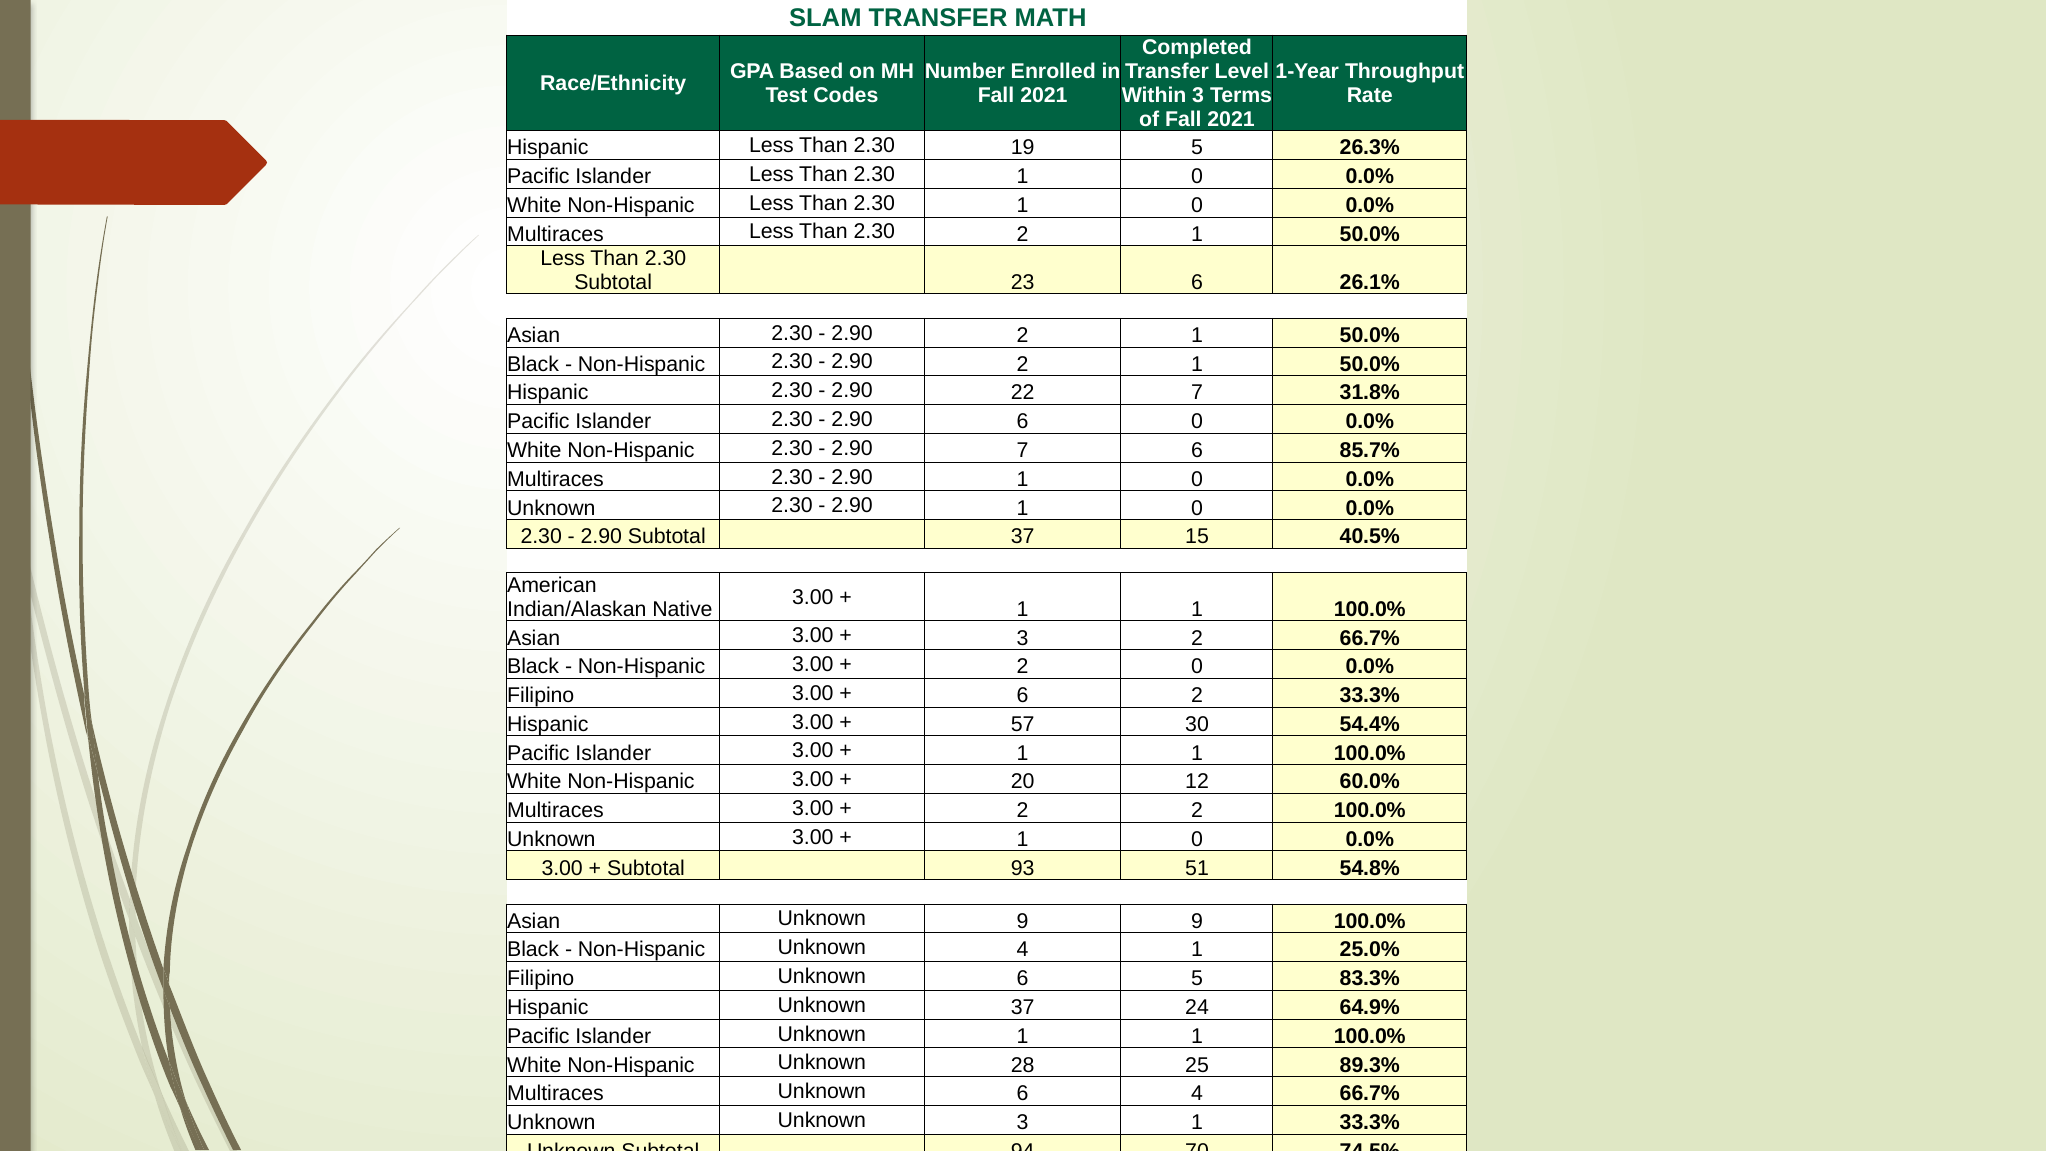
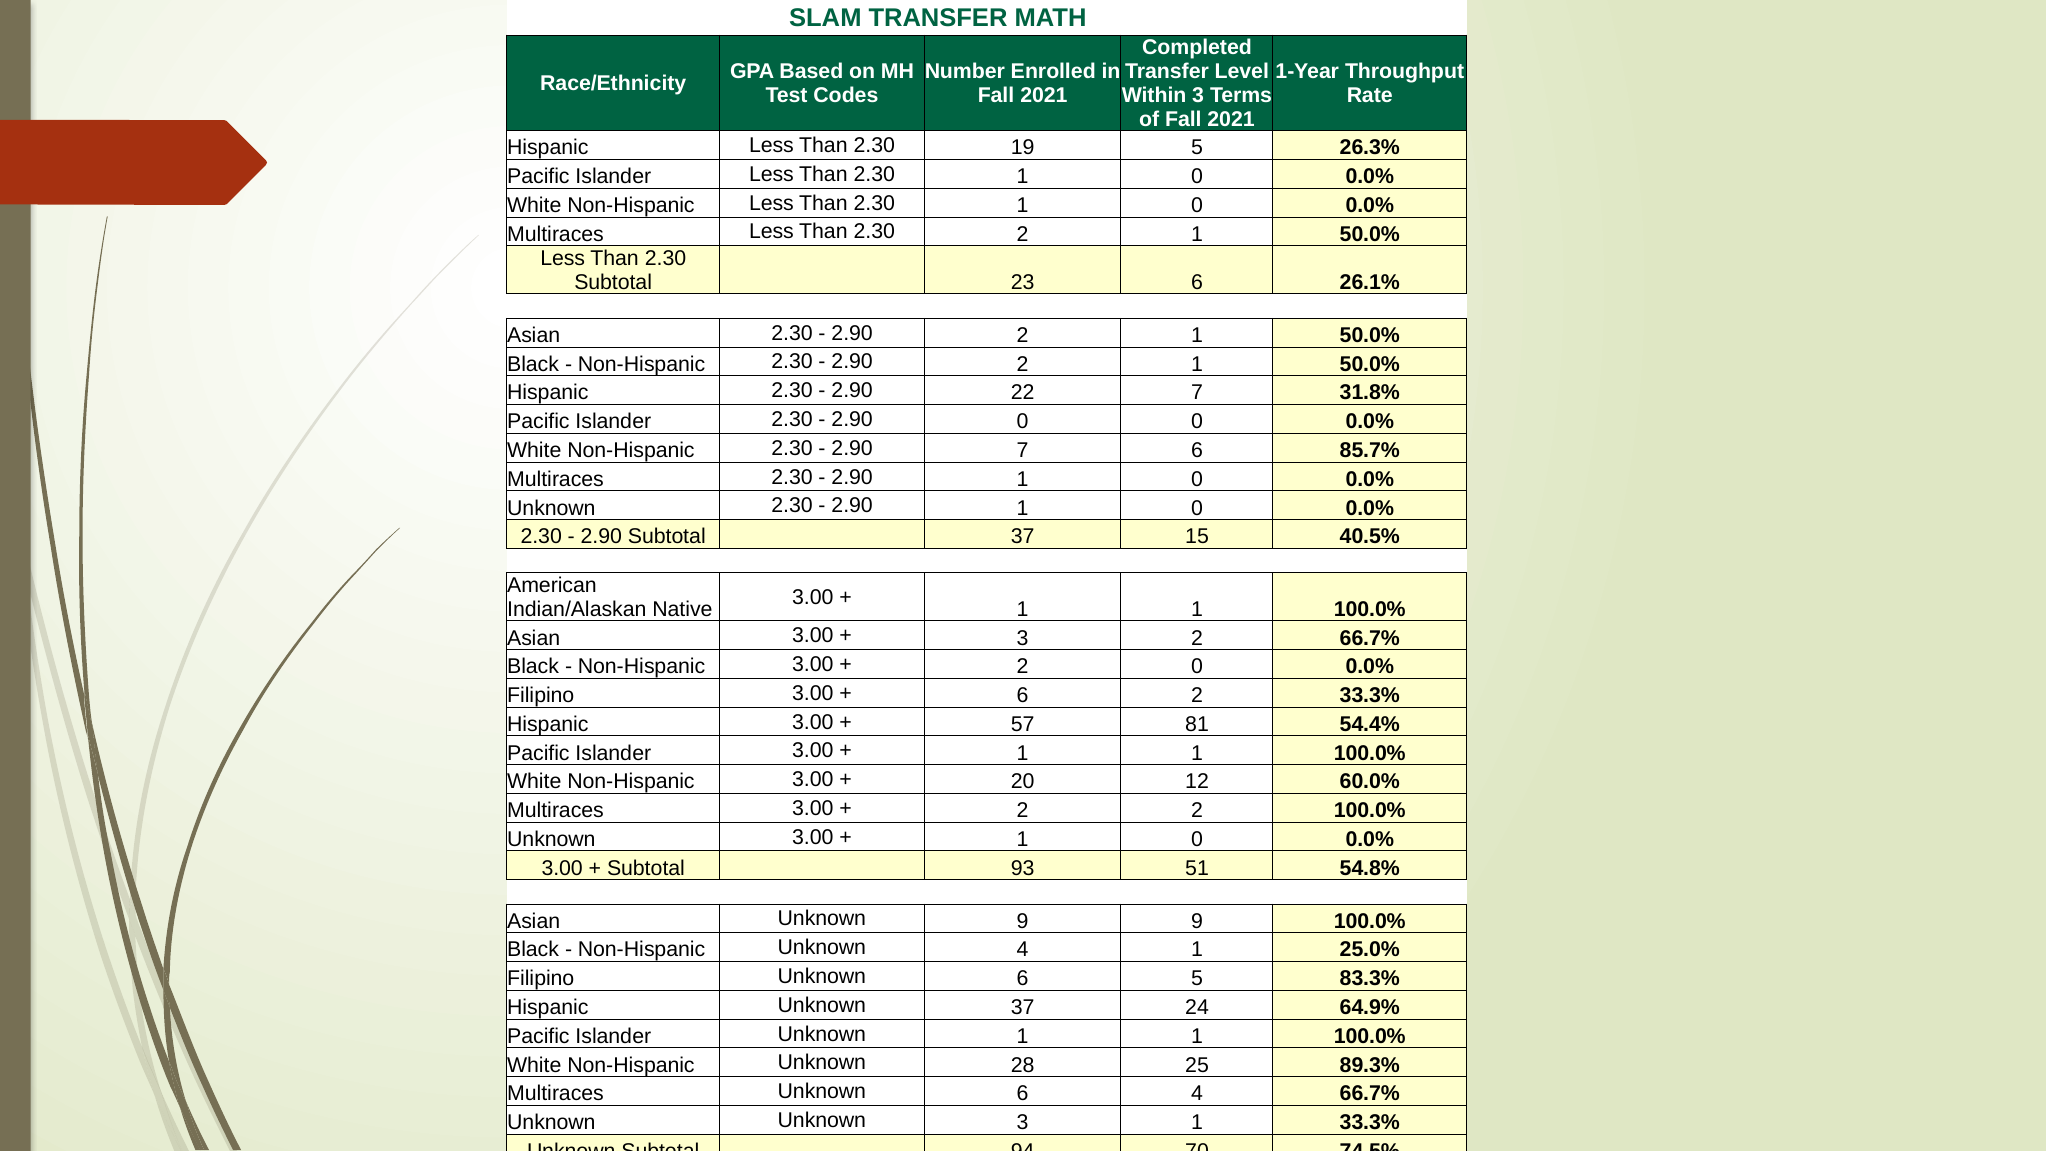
2.90 6: 6 -> 0 (1023, 422)
30: 30 -> 81 (1197, 724)
